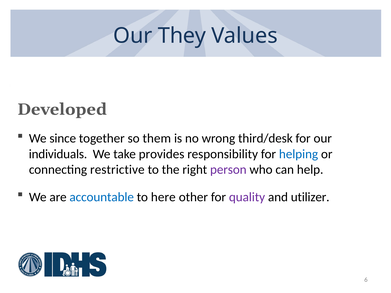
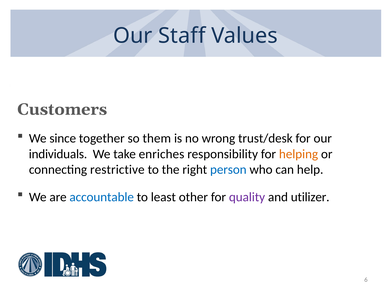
They: They -> Staff (182, 36)
Developed: Developed -> Customers (62, 109)
third/desk: third/desk -> trust/desk (265, 139)
provides: provides -> enriches (162, 154)
helping colour: blue -> orange (299, 154)
person colour: purple -> blue (228, 170)
here: here -> least (163, 197)
